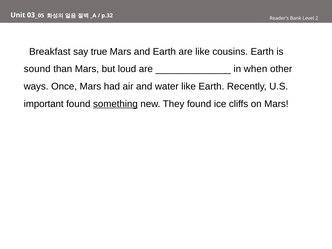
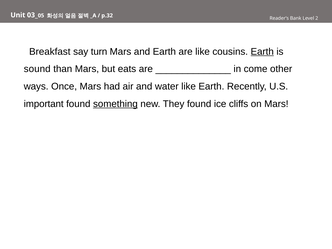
true: true -> turn (99, 52)
Earth underline: none -> present (262, 52)
loud: loud -> eats (127, 69)
when: when -> come (256, 69)
